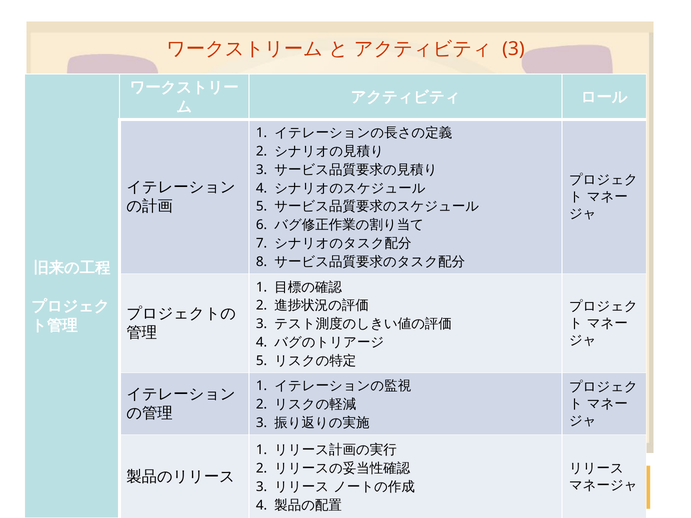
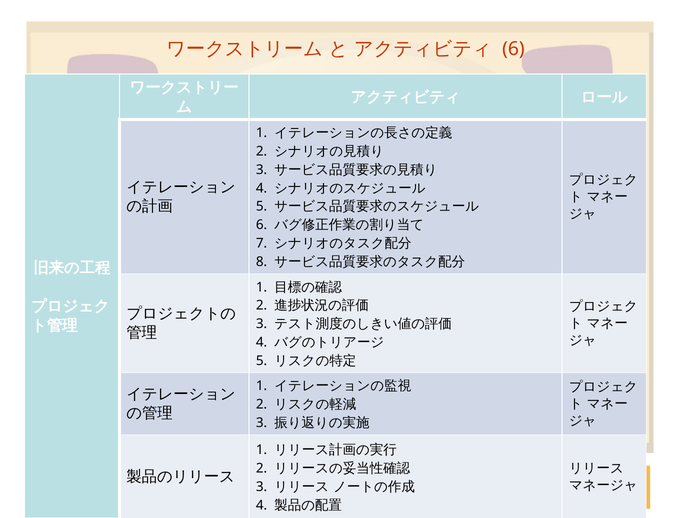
3: 3 -> 6 (513, 49)
